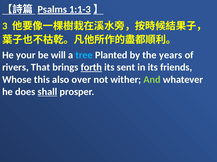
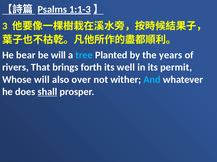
your: your -> bear (26, 55)
forth underline: present -> none (91, 68)
sent: sent -> well (126, 68)
friends: friends -> permit (176, 68)
Whose this: this -> will (42, 80)
And colour: light green -> light blue (152, 80)
